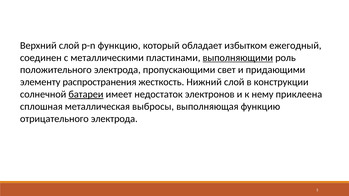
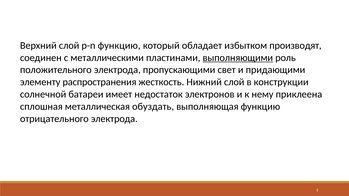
ежегодный: ежегодный -> производят (295, 46)
батареи underline: present -> none (86, 94)
выбросы: выбросы -> обуздать (153, 107)
